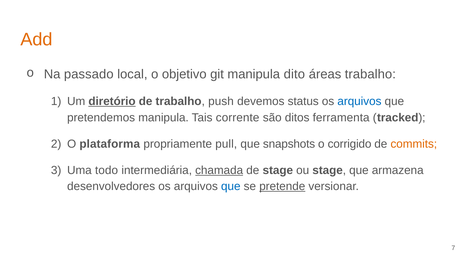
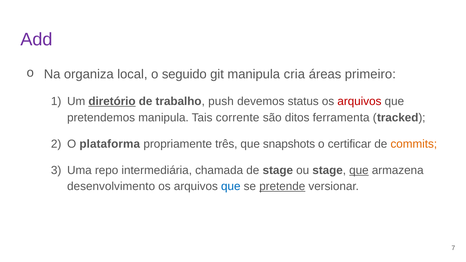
Add colour: orange -> purple (37, 39)
passado: passado -> organiza (89, 74)
objetivo: objetivo -> seguido (184, 74)
dito: dito -> cria (294, 74)
áreas trabalho: trabalho -> primeiro (370, 74)
arquivos colour: blue -> red (359, 102)
pull: pull -> três (226, 144)
corrigido: corrigido -> certificar (350, 144)
todo: todo -> repo (107, 170)
chamada underline: present -> none (219, 170)
que underline: none -> present (359, 170)
desenvolvedores: desenvolvedores -> desenvolvimento (111, 186)
